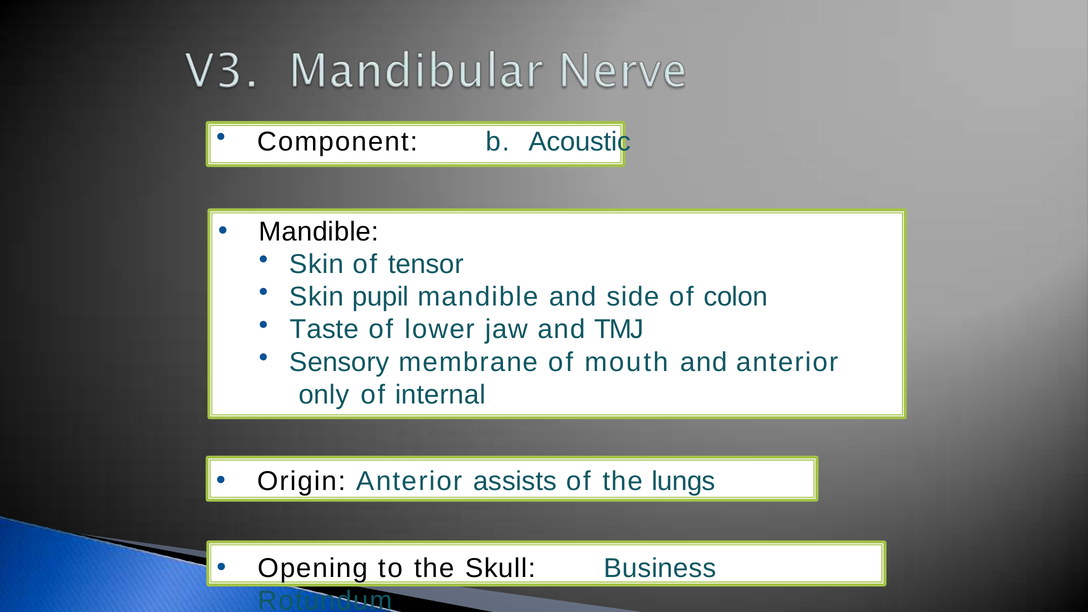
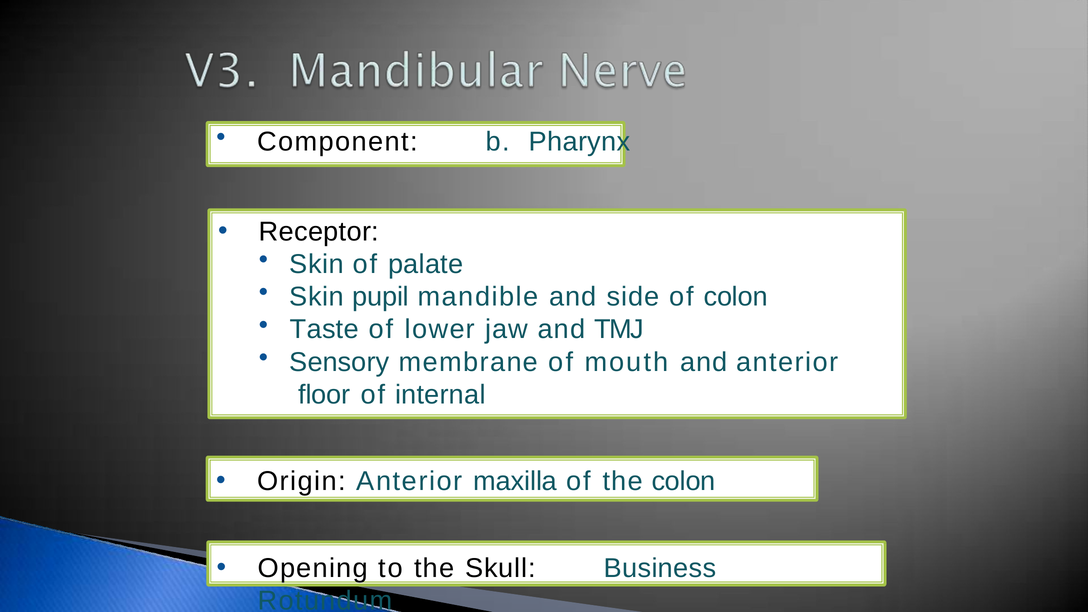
Acoustic: Acoustic -> Pharynx (580, 142)
Mandible: Mandible -> Receptor (319, 232)
tensor: tensor -> palate (426, 264)
only: only -> floor (324, 395)
assists: assists -> maxilla (515, 481)
the lungs: lungs -> colon (684, 481)
